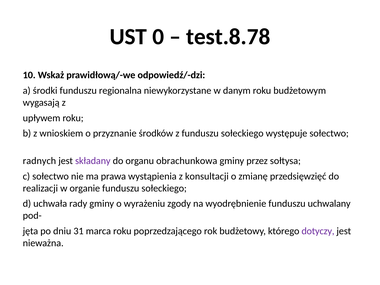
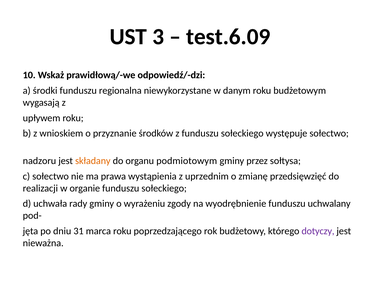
0: 0 -> 3 (158, 37)
test.8.78: test.8.78 -> test.6.09 (228, 37)
radnych: radnych -> nadzoru (39, 161)
składany colour: purple -> orange (93, 161)
obrachunkowa: obrachunkowa -> podmiotowym (187, 161)
konsultacji: konsultacji -> uprzednim (207, 176)
